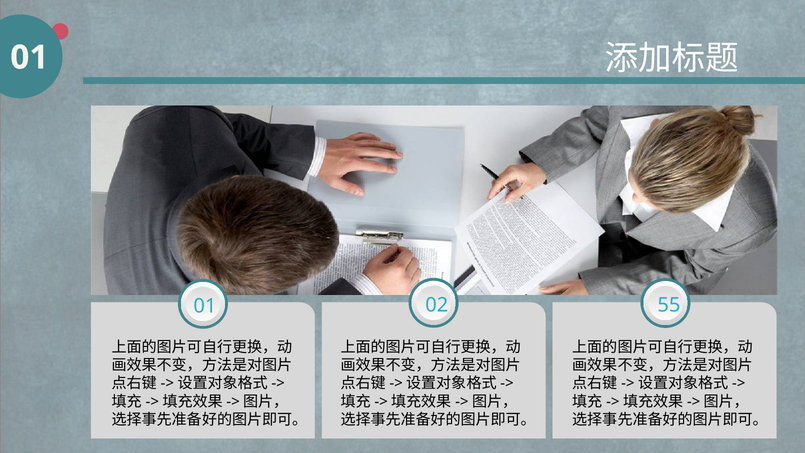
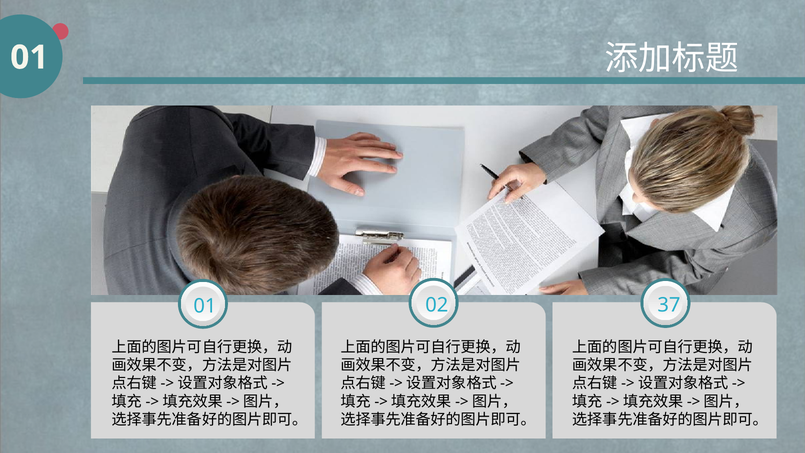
55: 55 -> 37 (669, 305)
